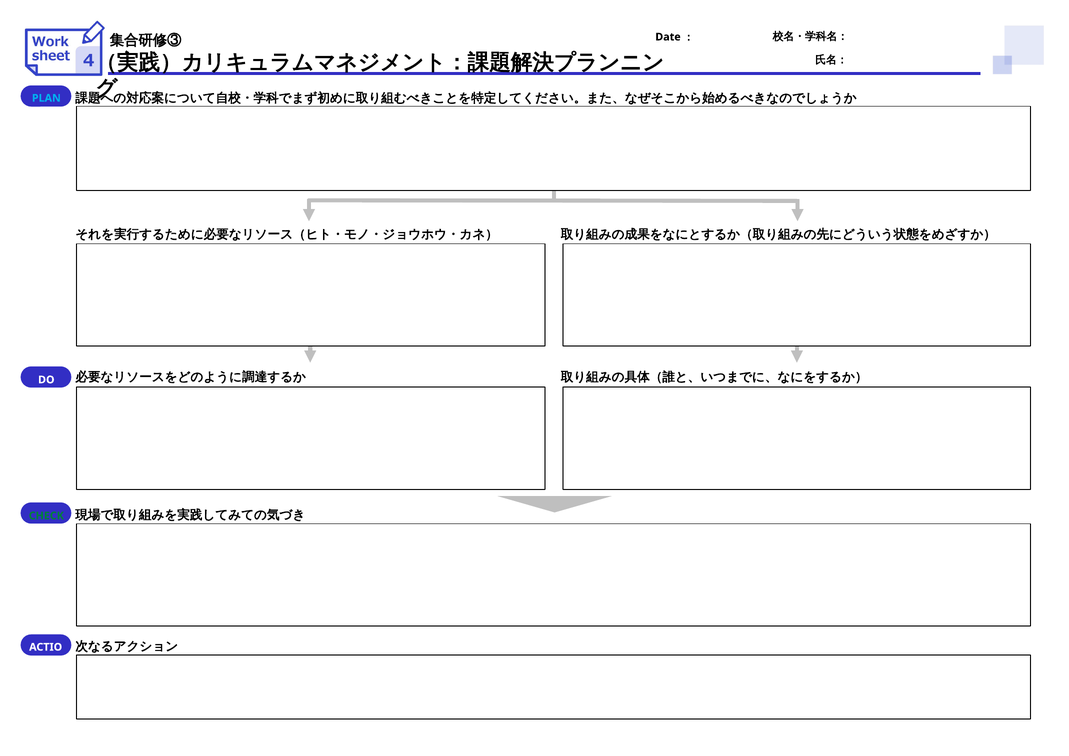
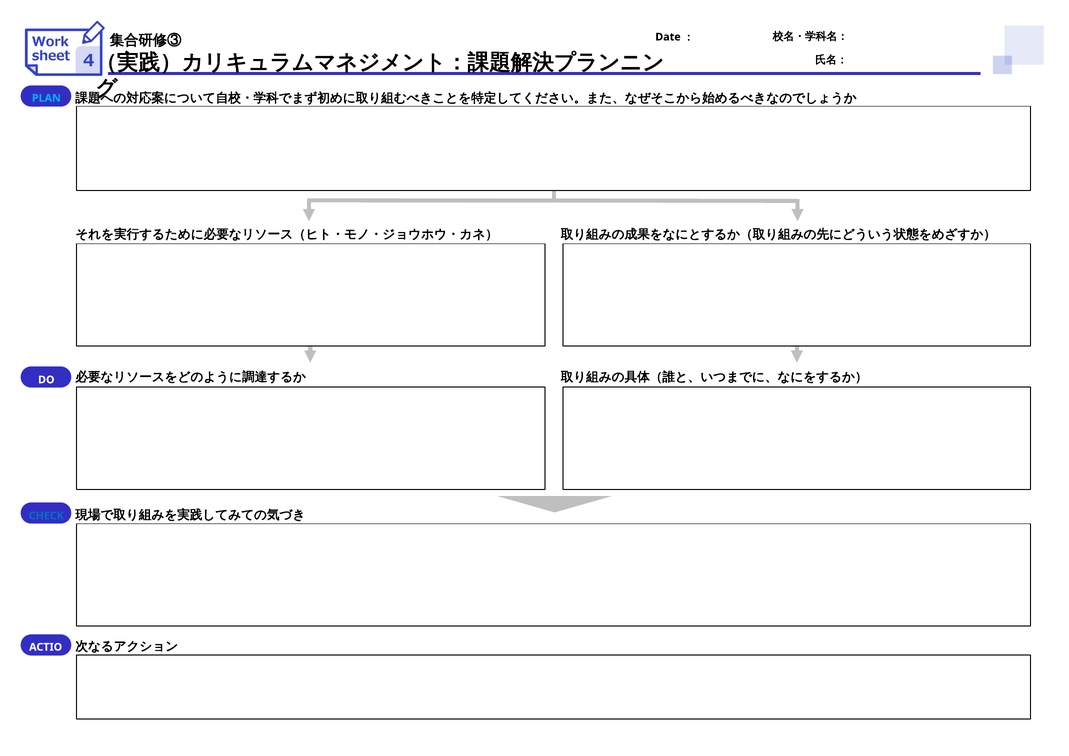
CHECK colour: green -> blue (46, 516)
